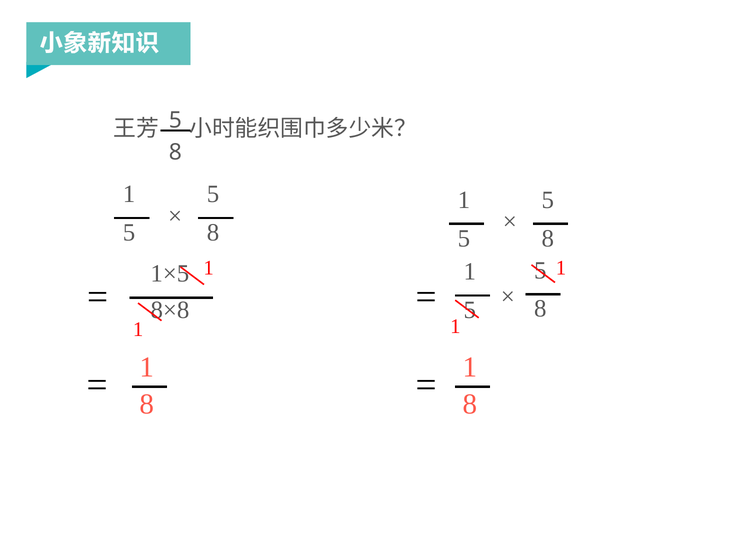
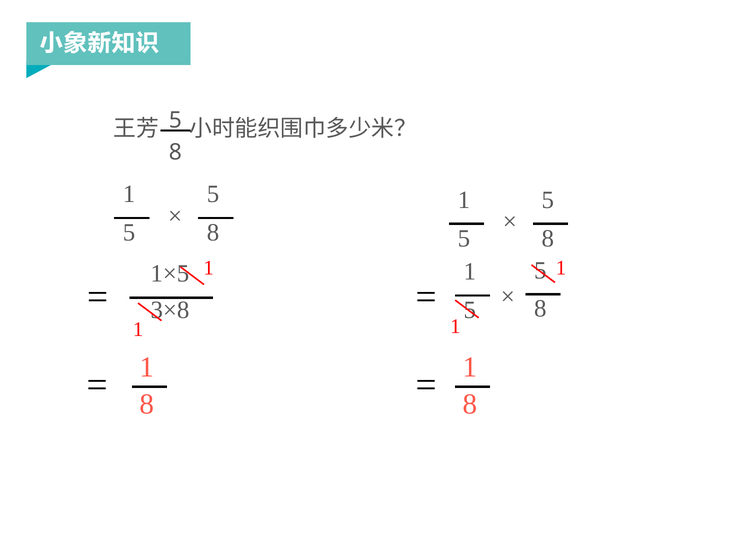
8×8: 8×8 -> 3×8 (170, 310)
